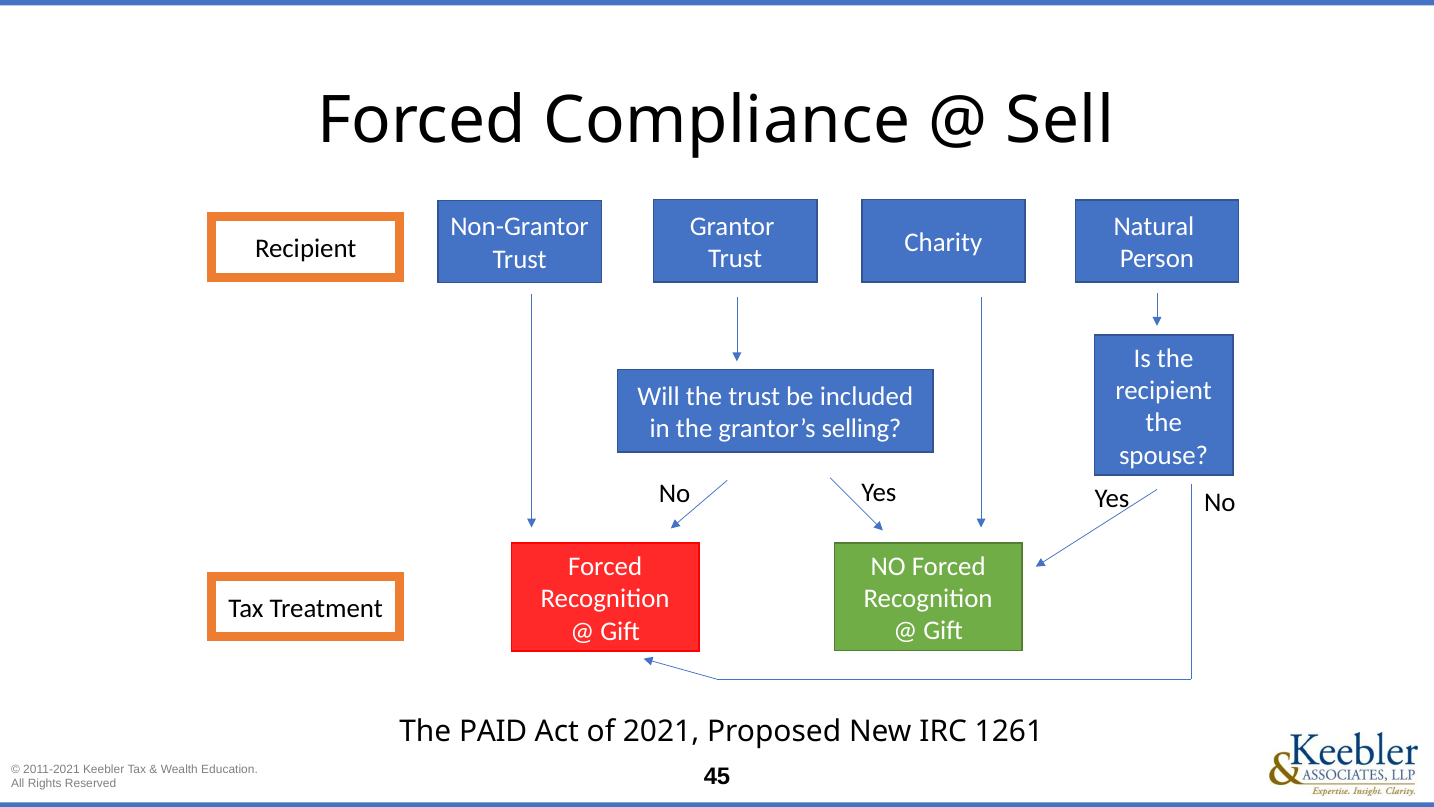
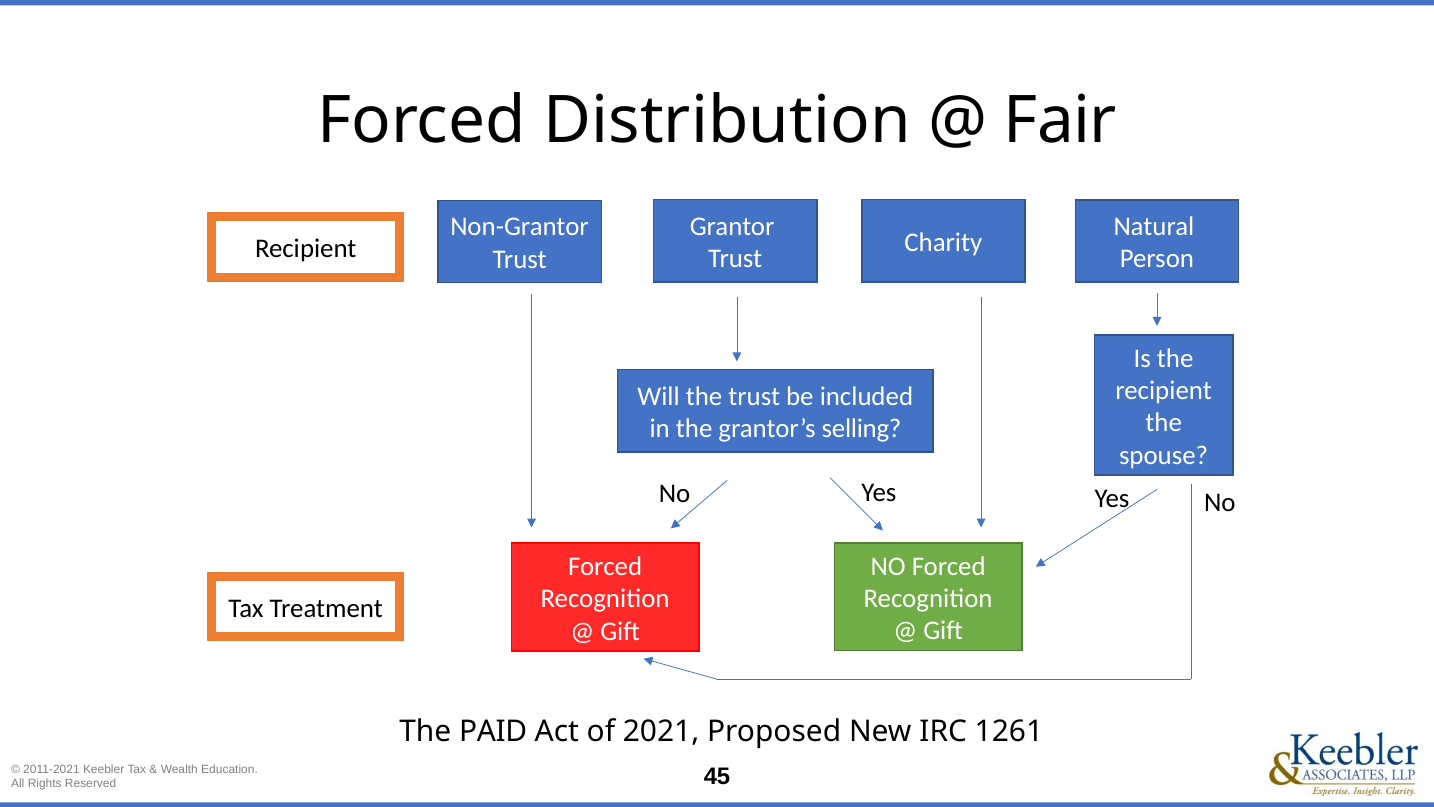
Compliance: Compliance -> Distribution (727, 120)
Sell: Sell -> Fair (1061, 120)
